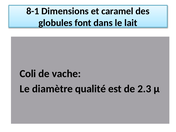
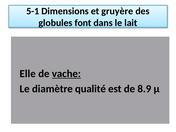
8-1: 8-1 -> 5-1 (33, 11)
caramel: caramel -> gruyère (117, 11)
Coli: Coli -> Elle (28, 74)
vache underline: none -> present (66, 74)
2.3: 2.3 -> 8.9 (144, 89)
